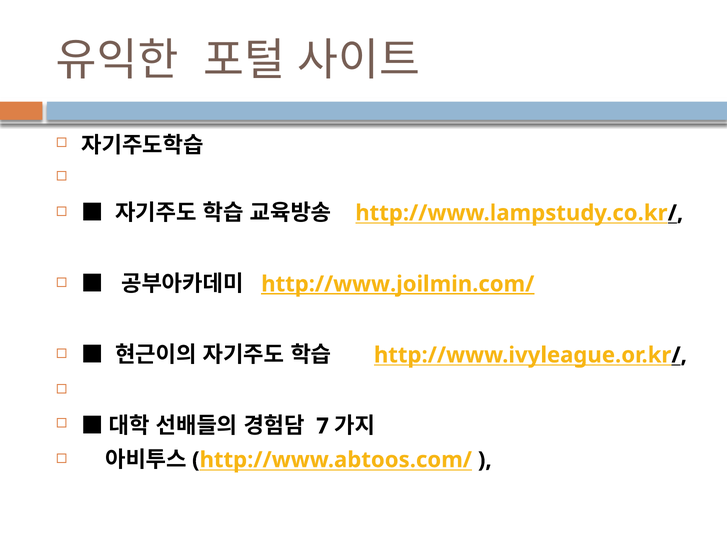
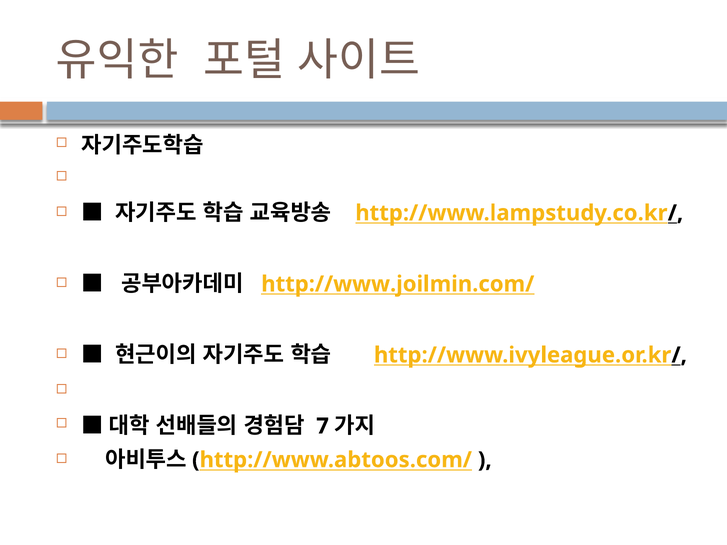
http://www.joilmin.com/ underline: present -> none (398, 284)
